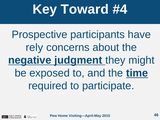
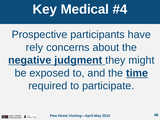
Toward: Toward -> Medical (85, 9)
